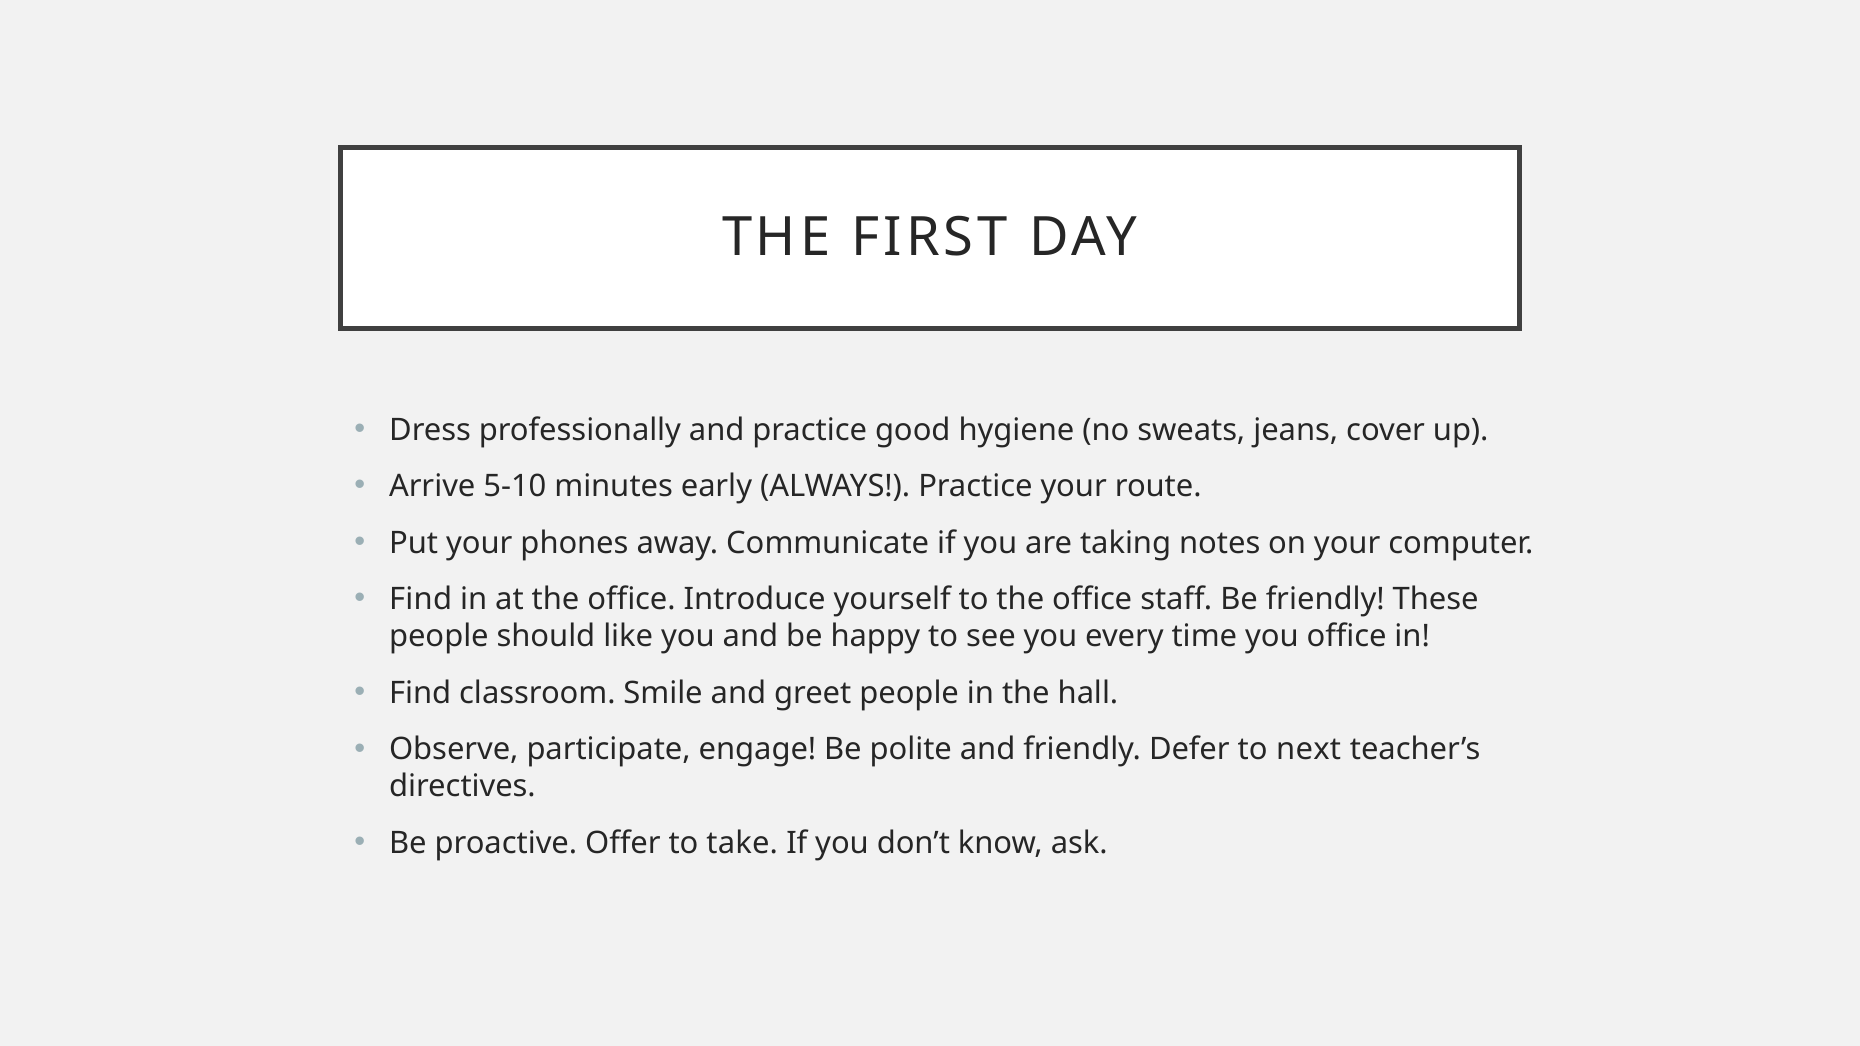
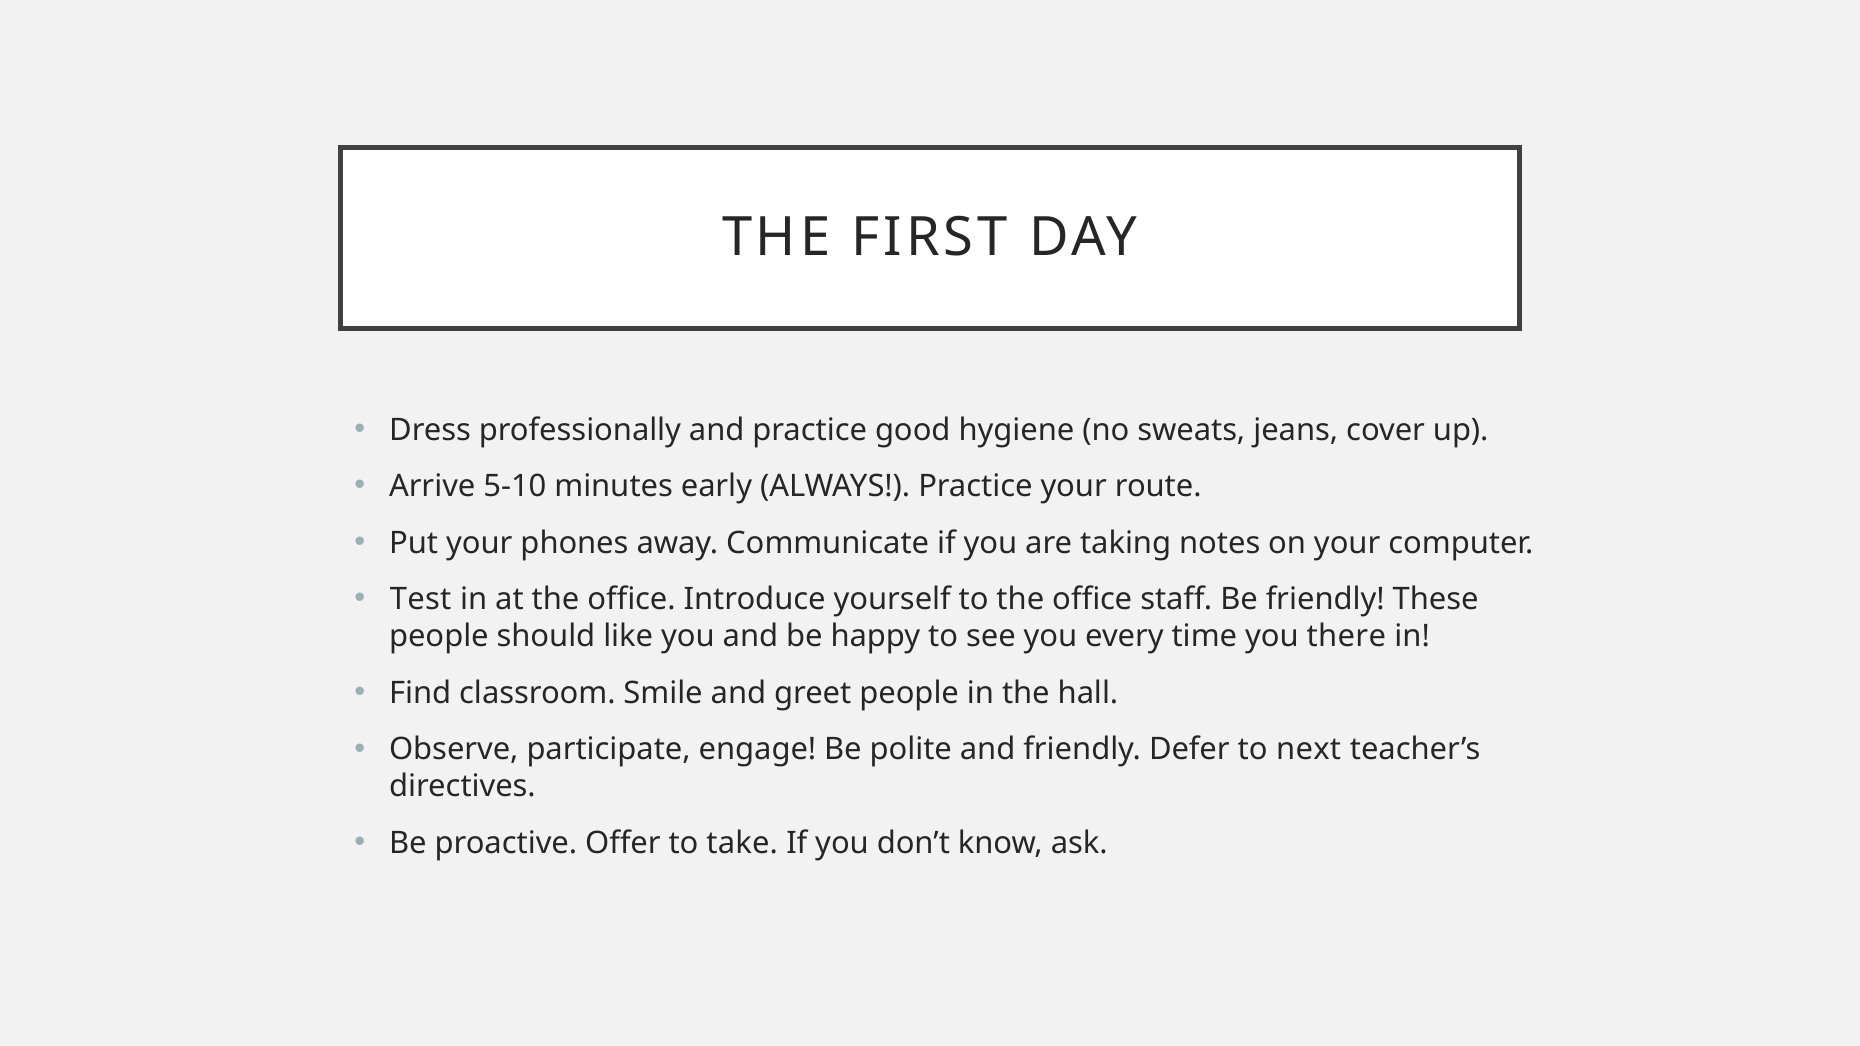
Find: Find -> Test (421, 600)
you office: office -> there (1346, 637)
